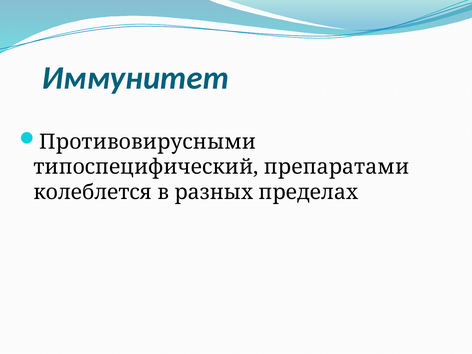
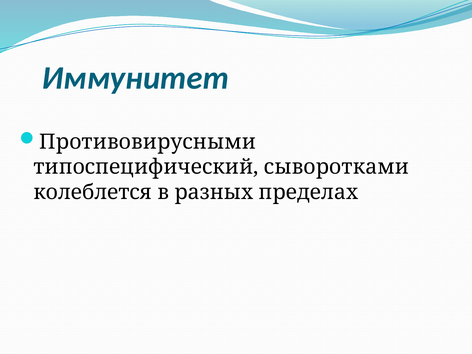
препаратами: препаратами -> сыворотками (337, 167)
